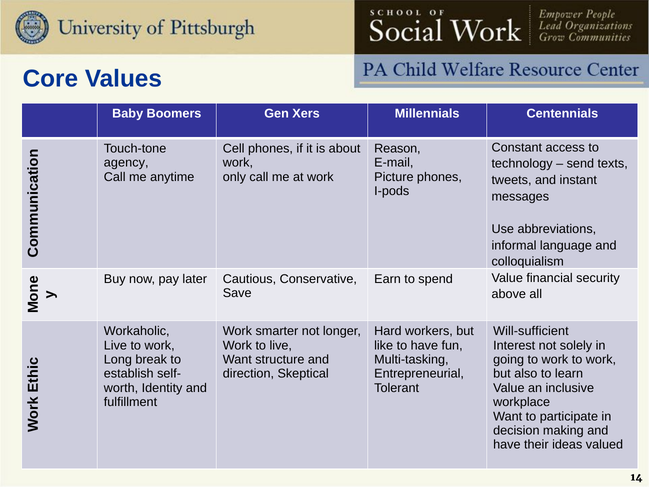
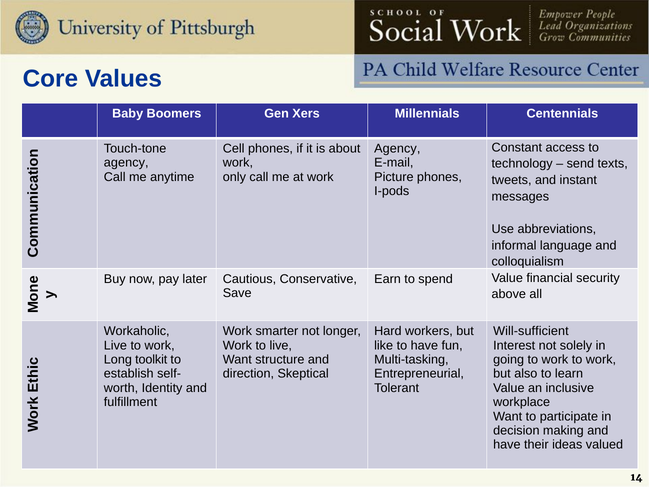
Reason: Reason -> Agency (397, 149)
break: break -> toolkit (151, 359)
